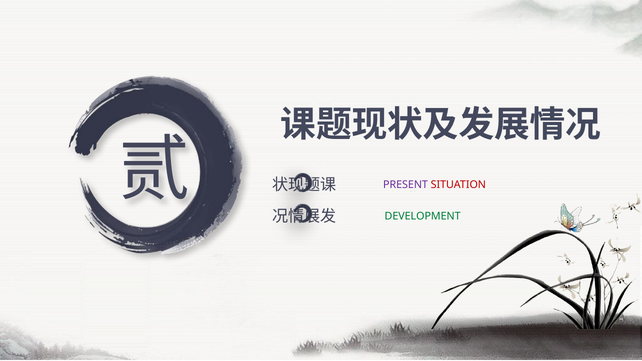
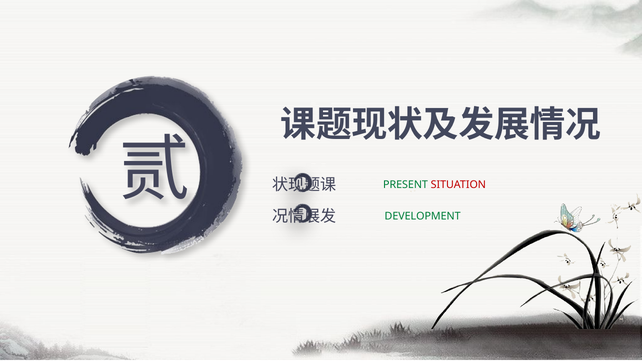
PRESENT colour: purple -> green (406, 185)
